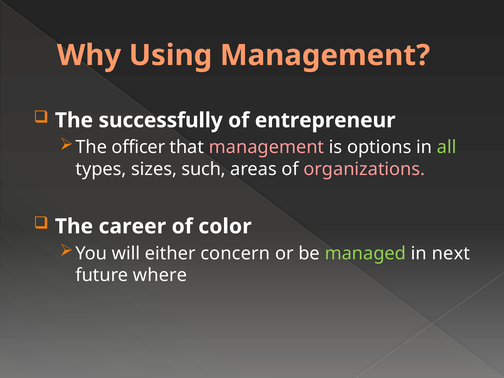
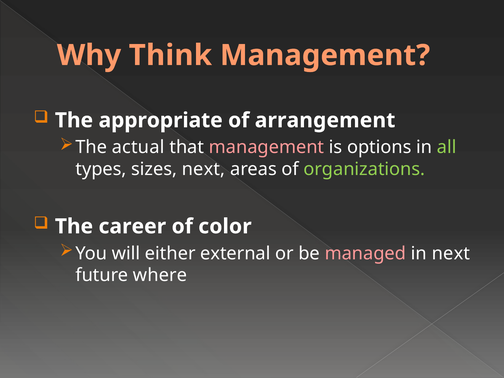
Using: Using -> Think (170, 55)
successfully: successfully -> appropriate (161, 120)
entrepreneur: entrepreneur -> arrangement (325, 120)
officer: officer -> actual (138, 147)
sizes such: such -> next (203, 169)
organizations colour: pink -> light green (364, 169)
concern: concern -> external (235, 253)
managed colour: light green -> pink (365, 253)
